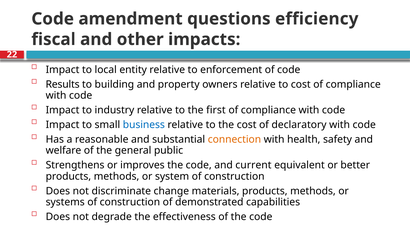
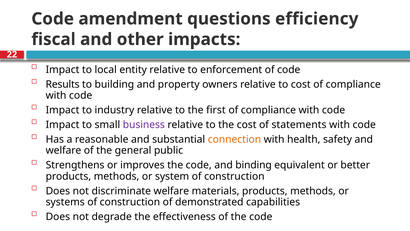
business colour: blue -> purple (144, 125)
declaratory: declaratory -> statements (299, 125)
current: current -> binding (254, 165)
discriminate change: change -> welfare (171, 191)
